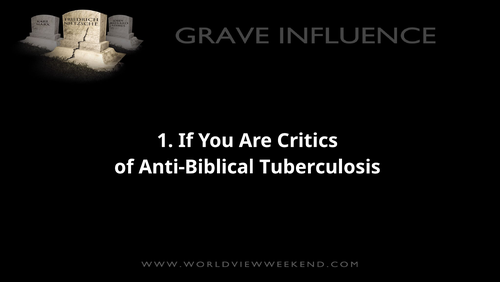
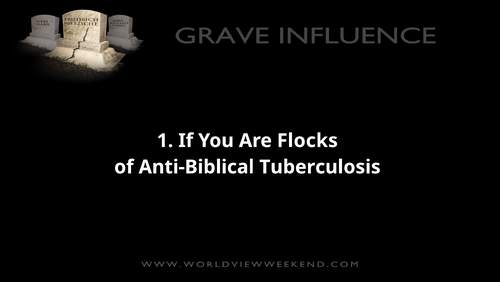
Critics: Critics -> Flocks (307, 140)
